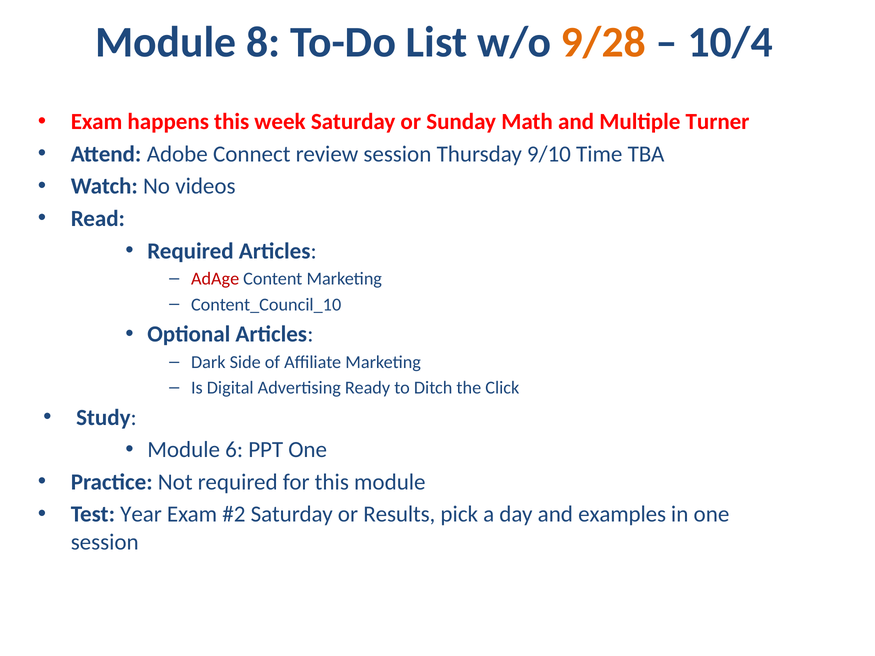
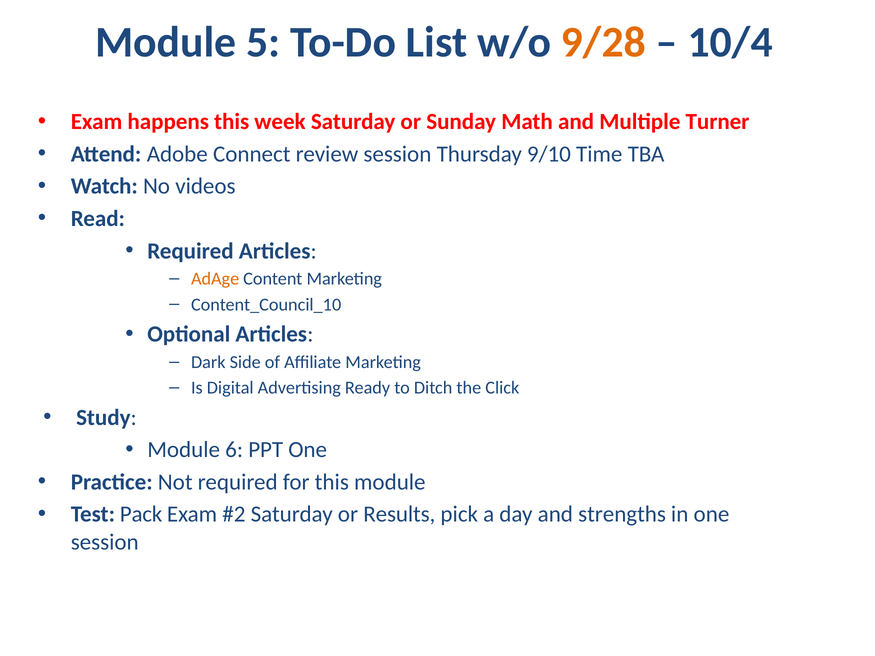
8: 8 -> 5 (263, 42)
AdAge colour: red -> orange (215, 279)
Year: Year -> Pack (141, 514)
examples: examples -> strengths (622, 514)
